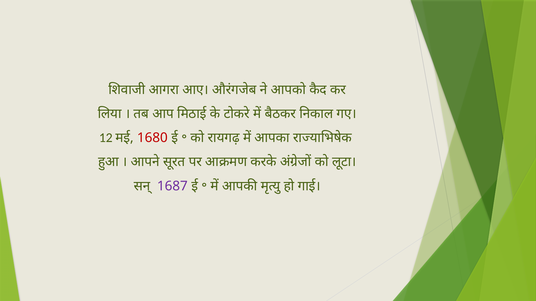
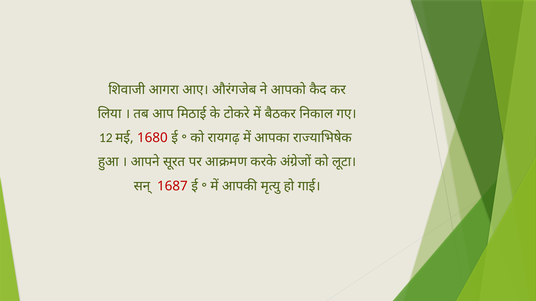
1687 colour: purple -> red (173, 186)
